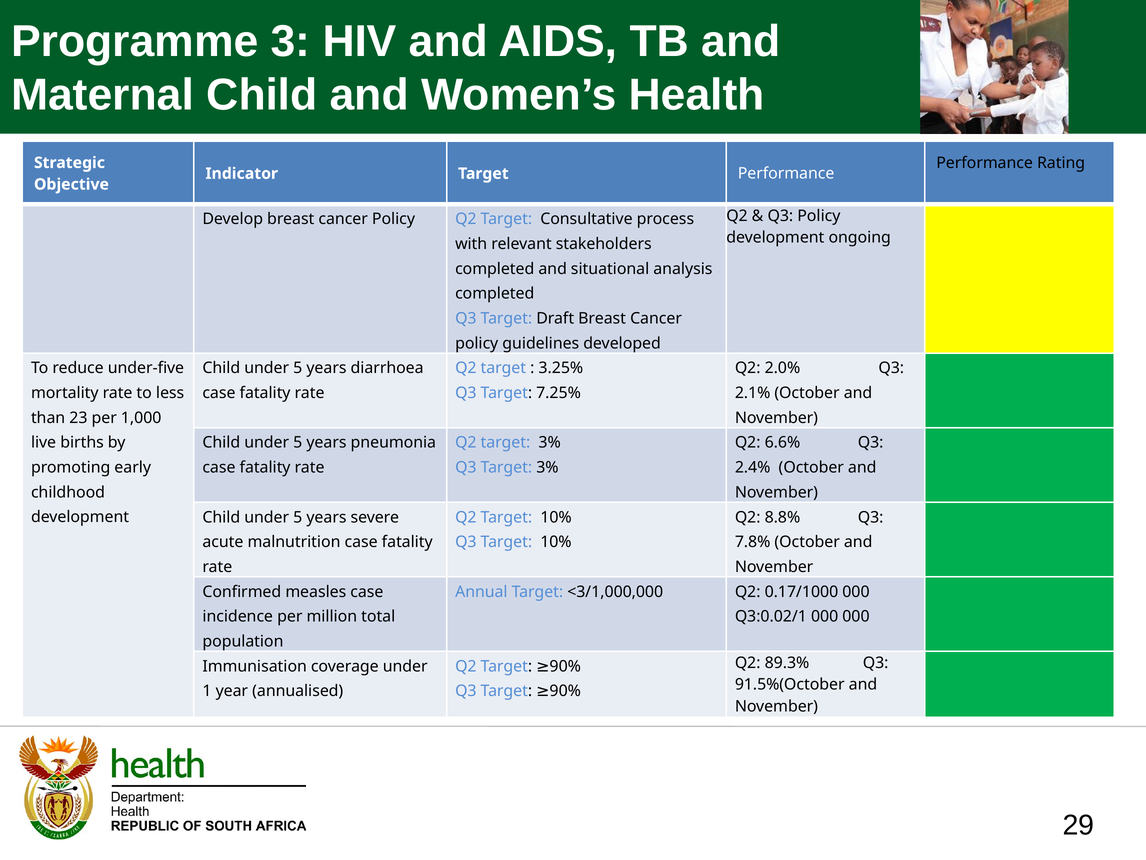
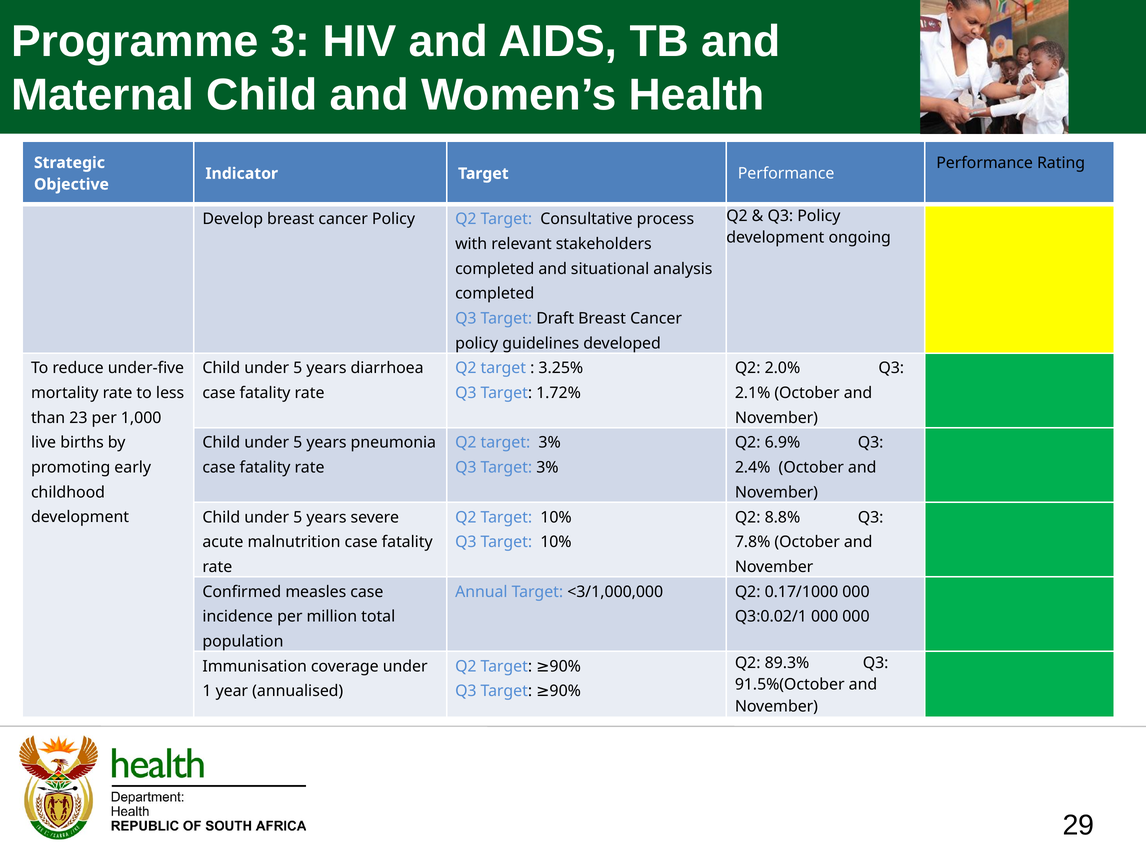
7.25%: 7.25% -> 1.72% (559, 393)
6.6%: 6.6% -> 6.9% (782, 442)
